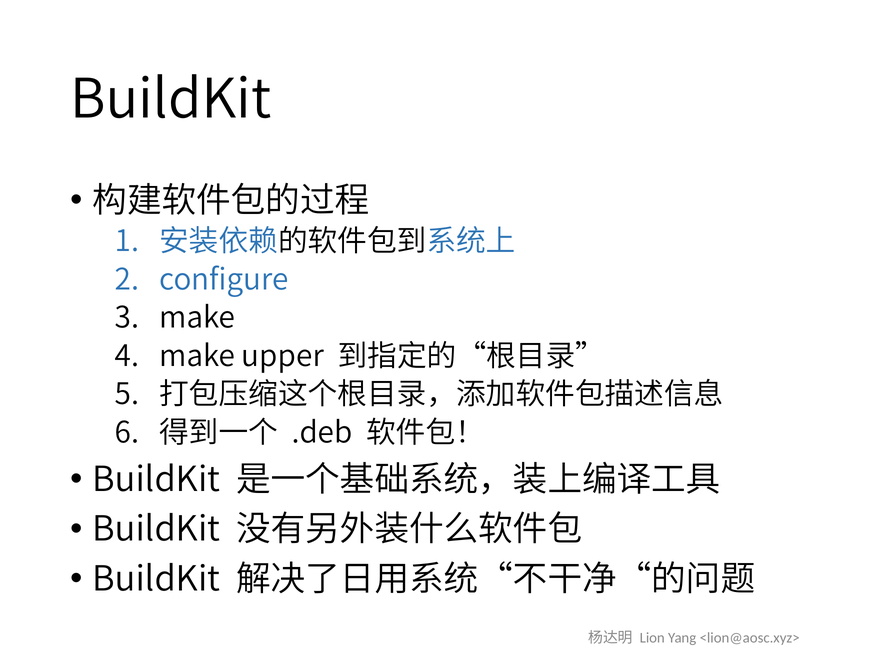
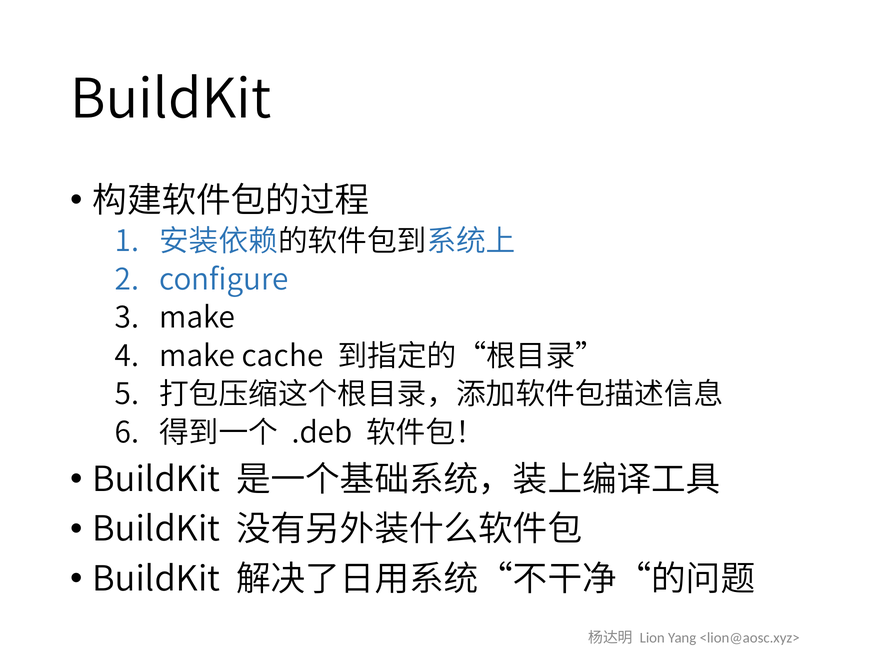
upper: upper -> cache (283, 356)
